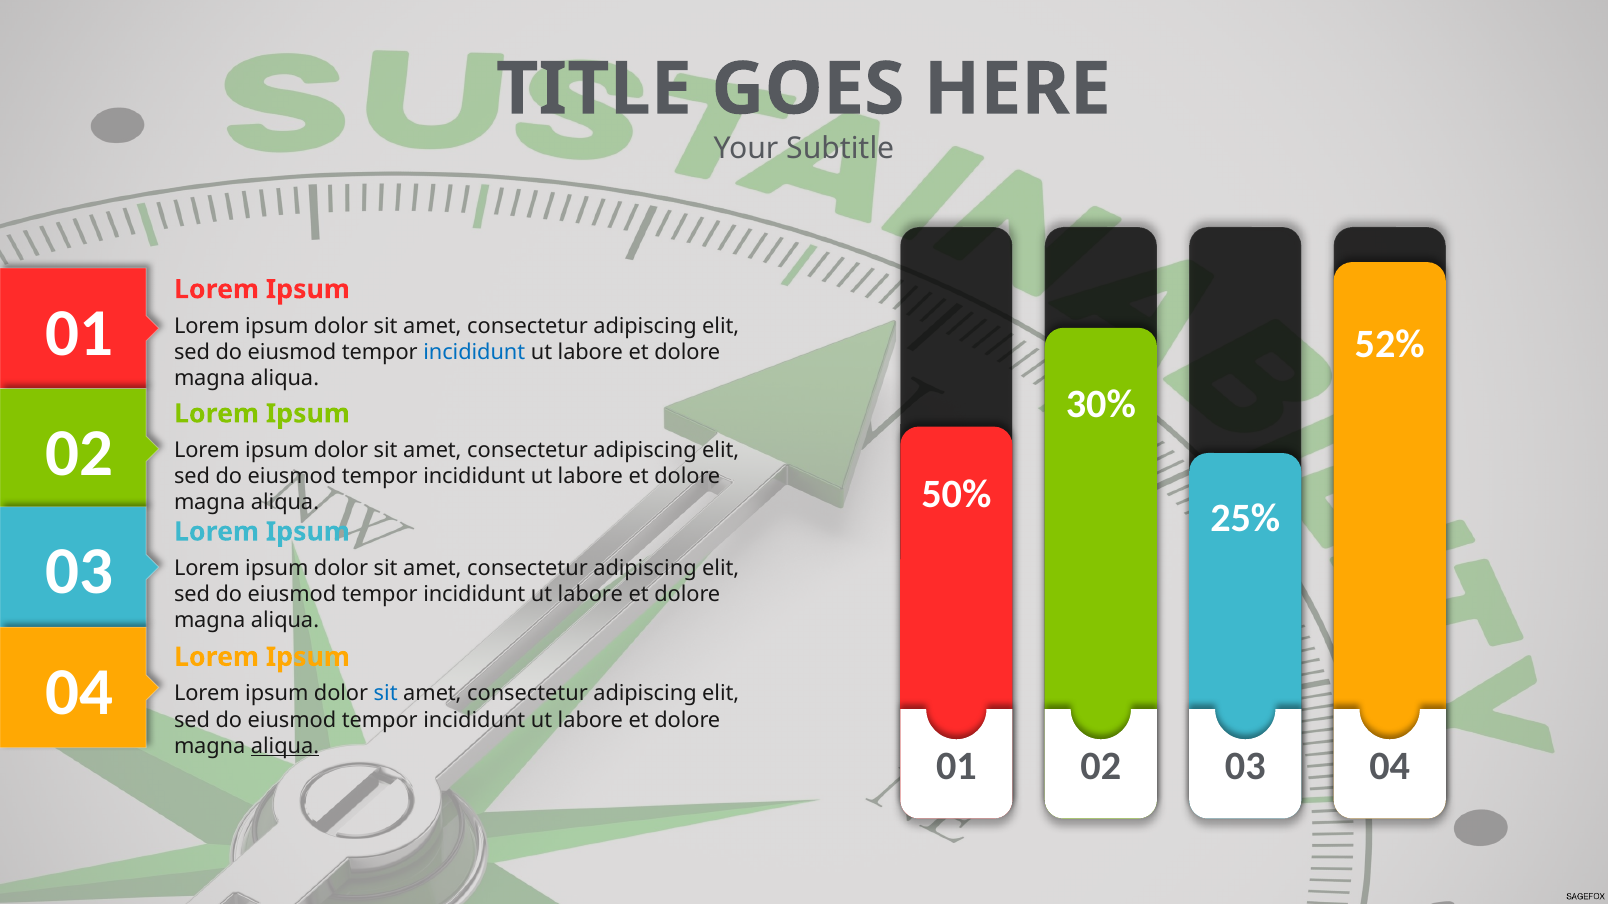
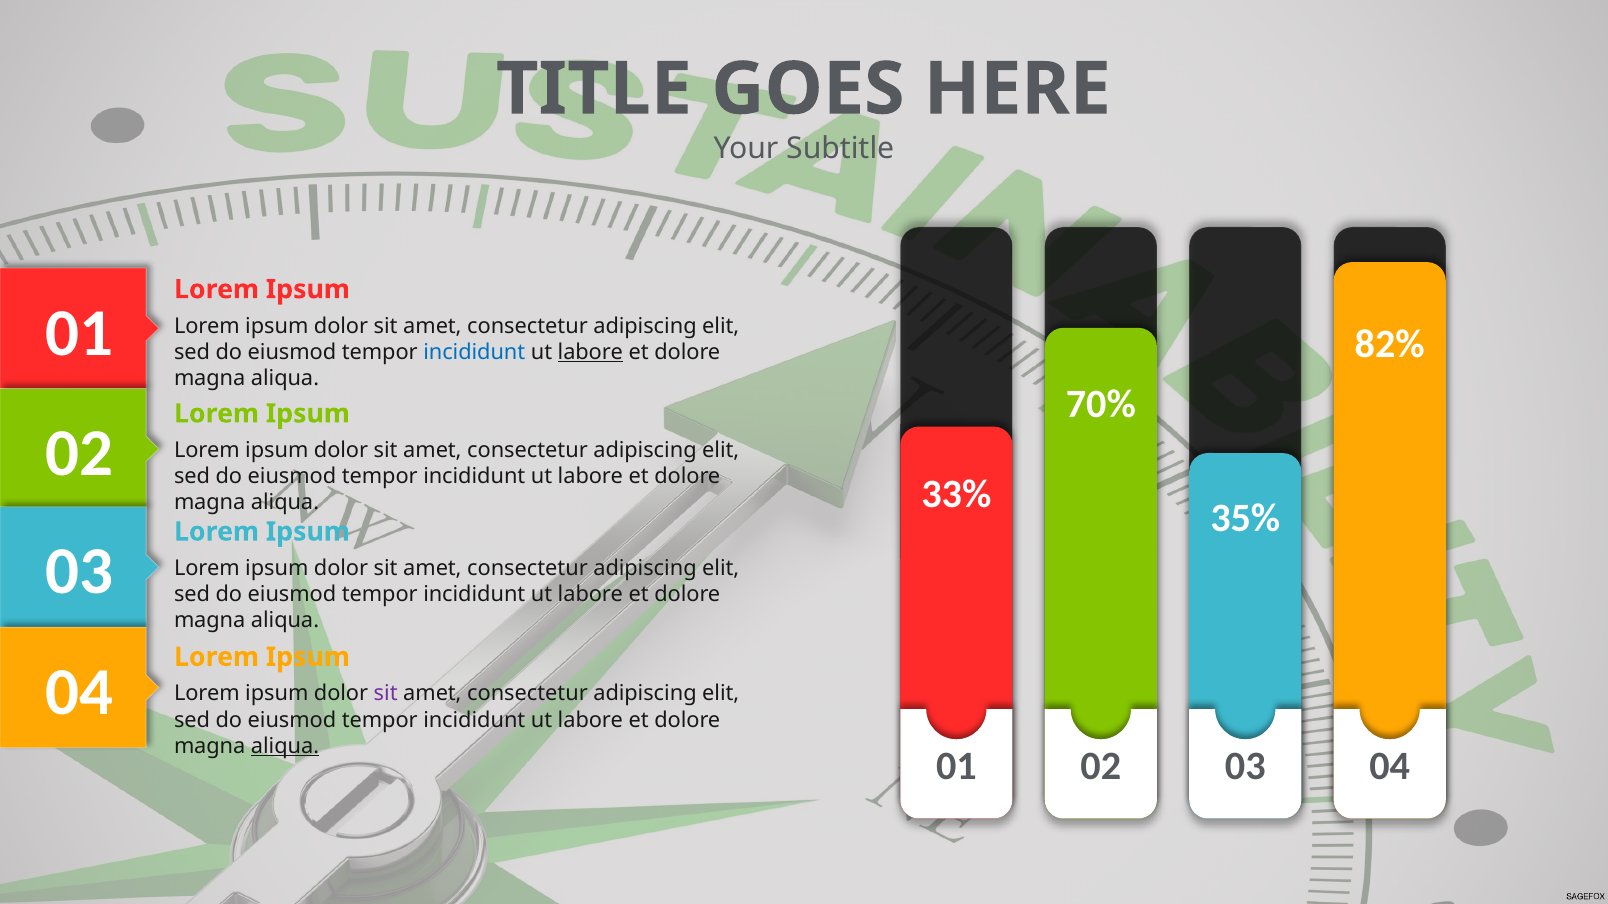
52%: 52% -> 82% (1390, 344)
labore underline: none -> present (590, 353)
30%: 30% -> 70% (1101, 404)
50%: 50% -> 33% (956, 494)
25%: 25% -> 35% (1245, 518)
sit colour: blue -> purple (386, 694)
